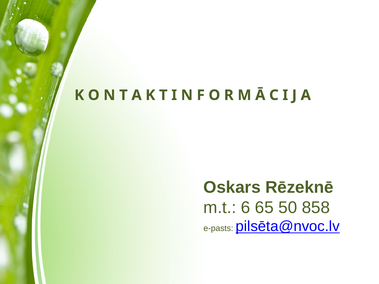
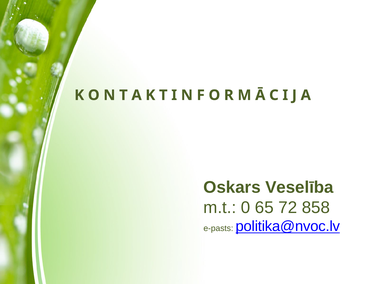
Rēzeknē: Rēzeknē -> Veselība (299, 188)
6: 6 -> 0 (246, 208)
50: 50 -> 72 (288, 208)
pilsēta@nvoc.lv: pilsēta@nvoc.lv -> politika@nvoc.lv (288, 227)
